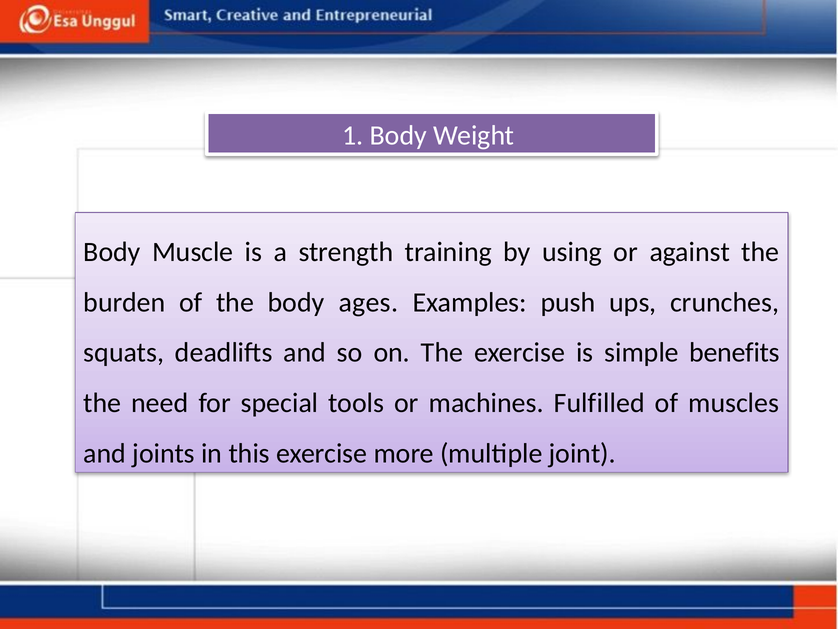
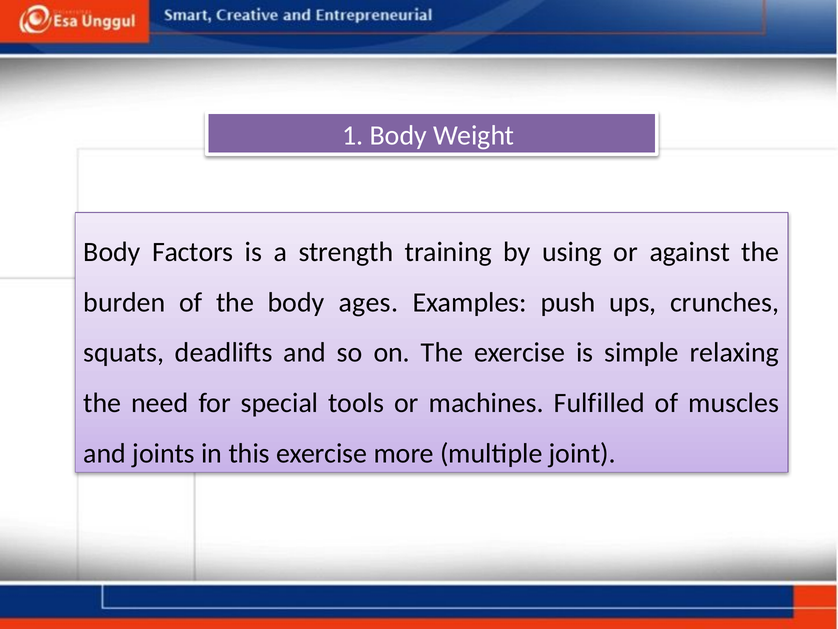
Muscle: Muscle -> Factors (193, 252)
benefits: benefits -> relaxing (734, 352)
